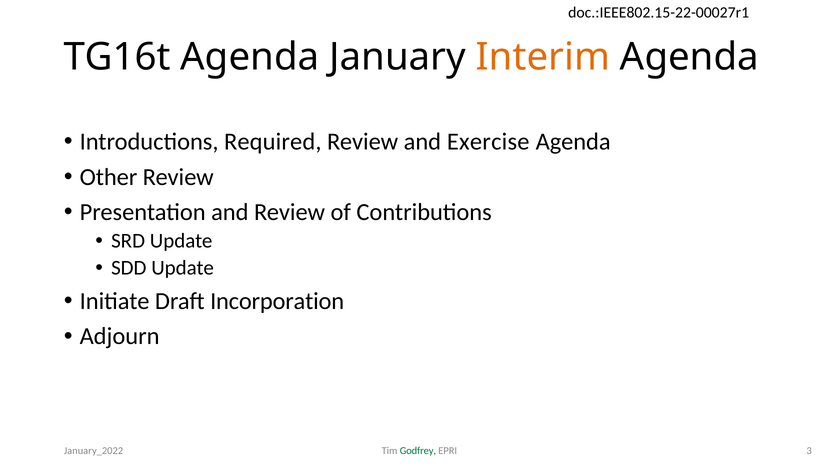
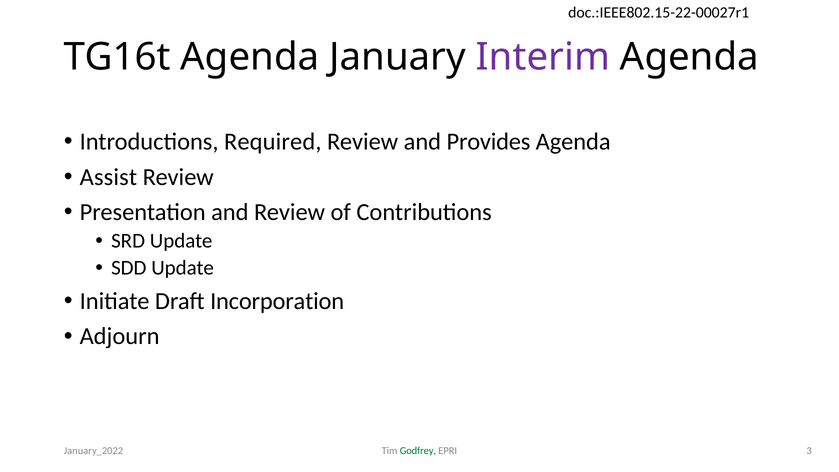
Interim colour: orange -> purple (543, 57)
Exercise: Exercise -> Provides (488, 142)
Other: Other -> Assist (108, 177)
